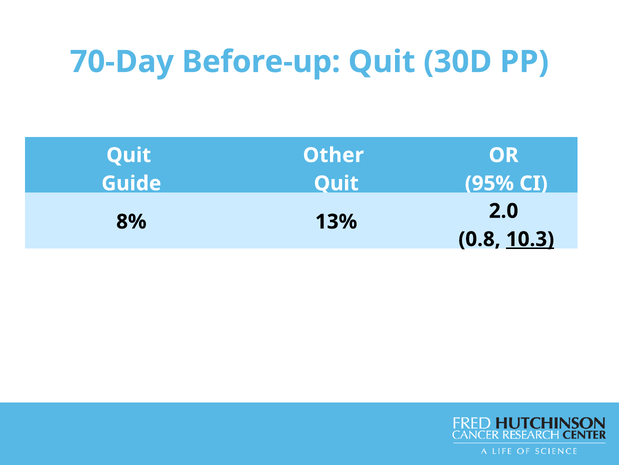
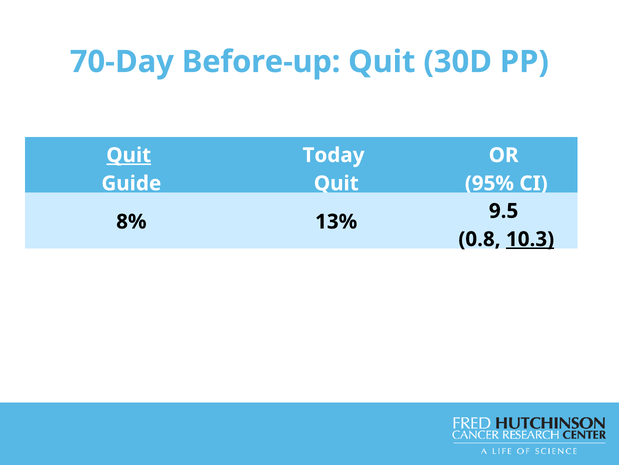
Quit underline: none -> present (129, 155)
Other: Other -> Today (333, 155)
2.0: 2.0 -> 9.5 (504, 211)
